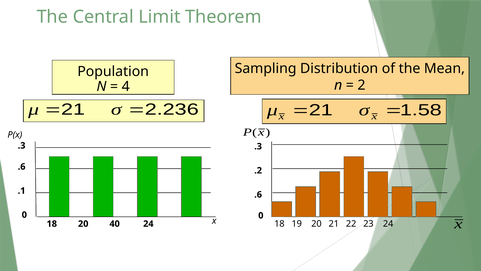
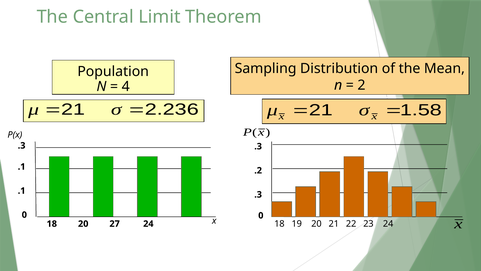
.6: .6 -> .1 (22, 166)
.6: .6 -> .3 (258, 194)
40: 40 -> 27 (115, 223)
